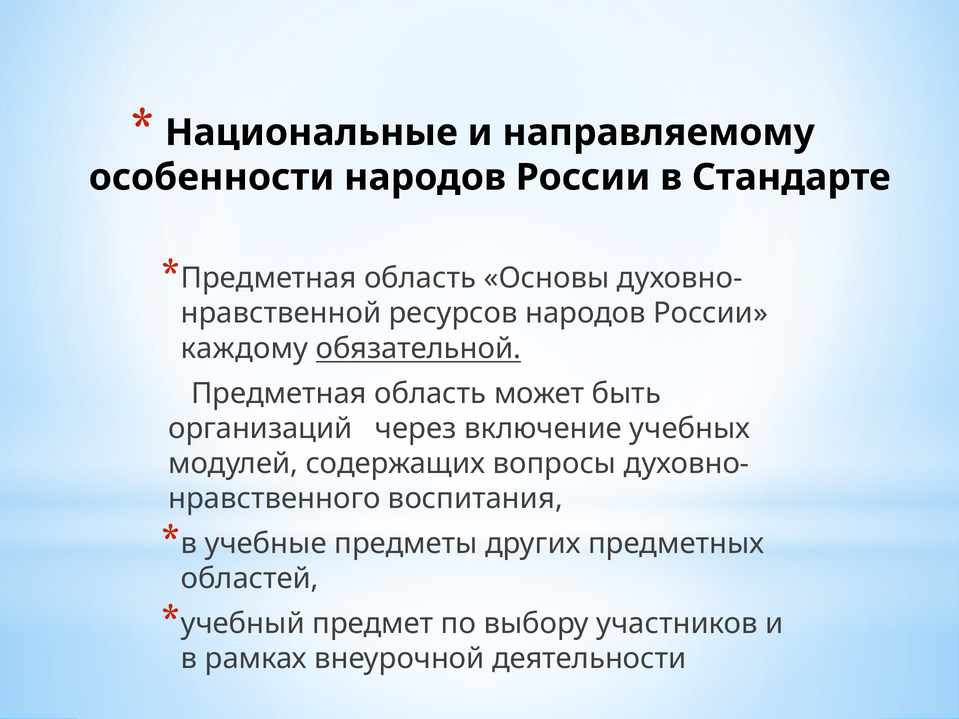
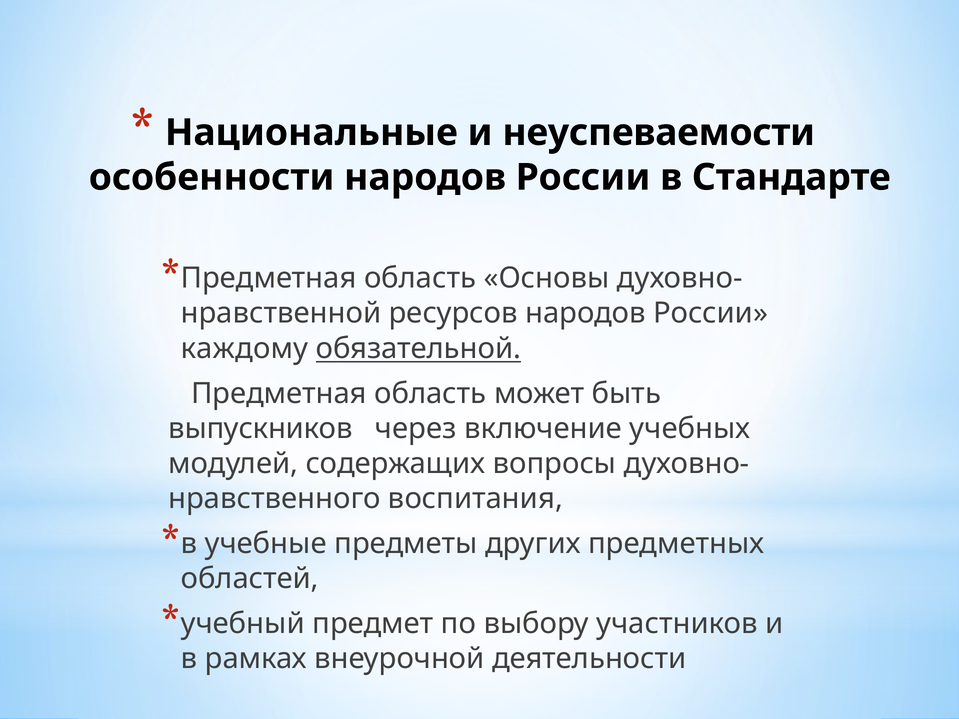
направляемому: направляемому -> неуспеваемости (659, 133)
организаций: организаций -> выпускников (260, 429)
